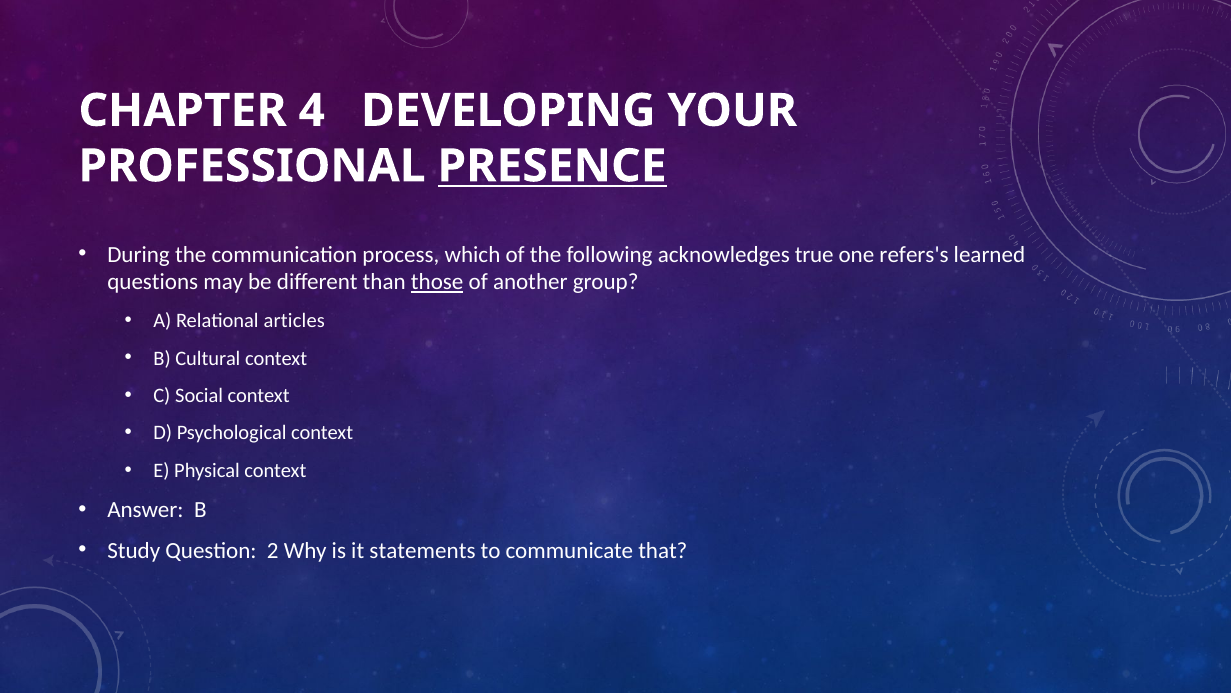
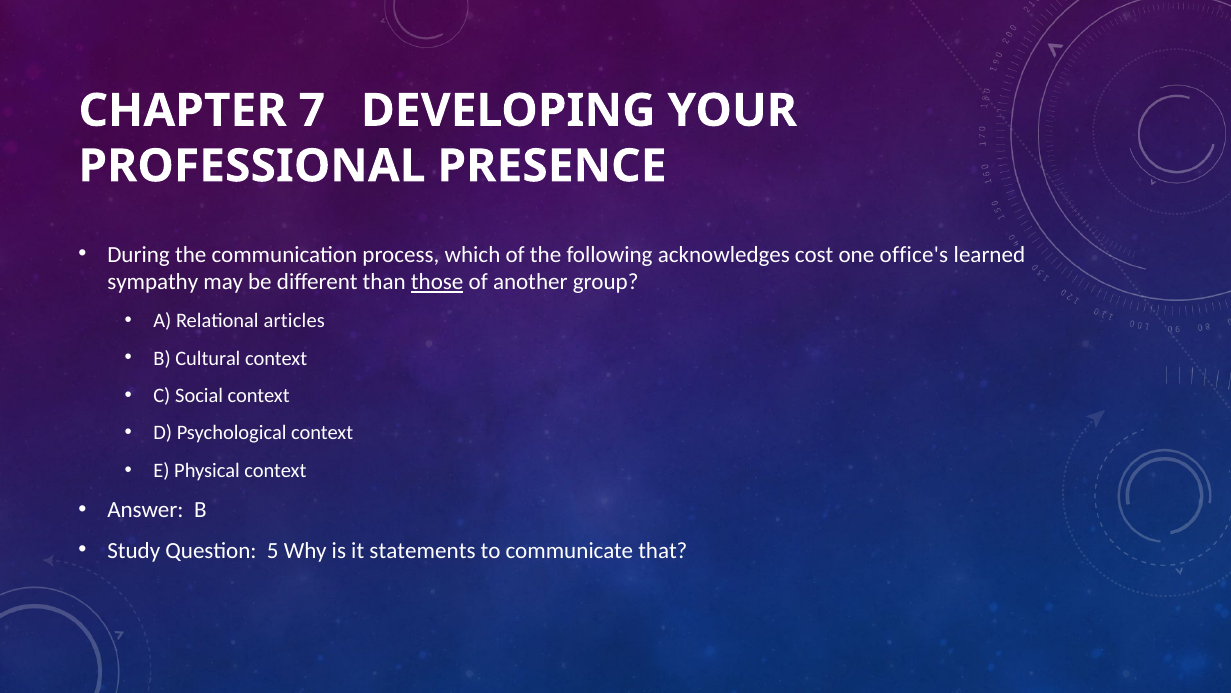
4: 4 -> 7 (312, 111)
PRESENCE underline: present -> none (552, 166)
true: true -> cost (814, 254)
refers's: refers's -> office's (914, 254)
questions: questions -> sympathy (153, 282)
2: 2 -> 5 (273, 550)
